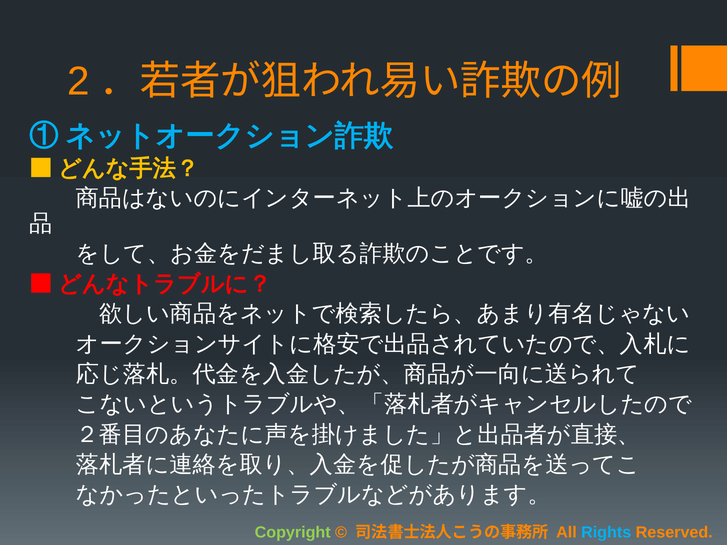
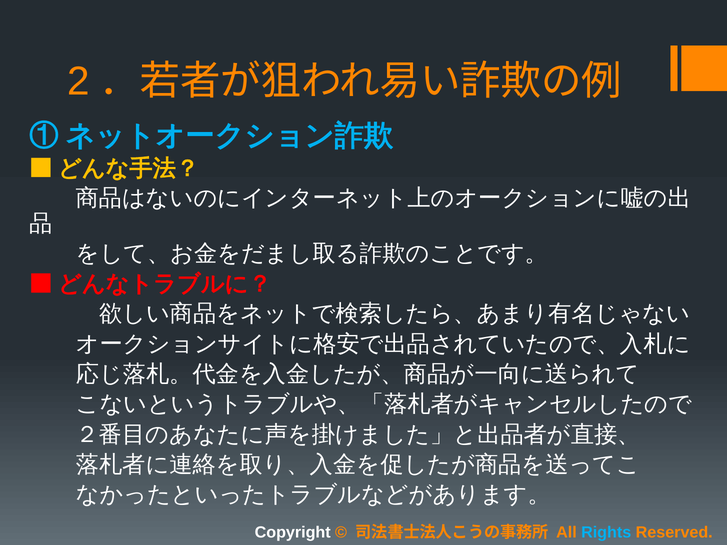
Copyright colour: light green -> white (293, 533)
